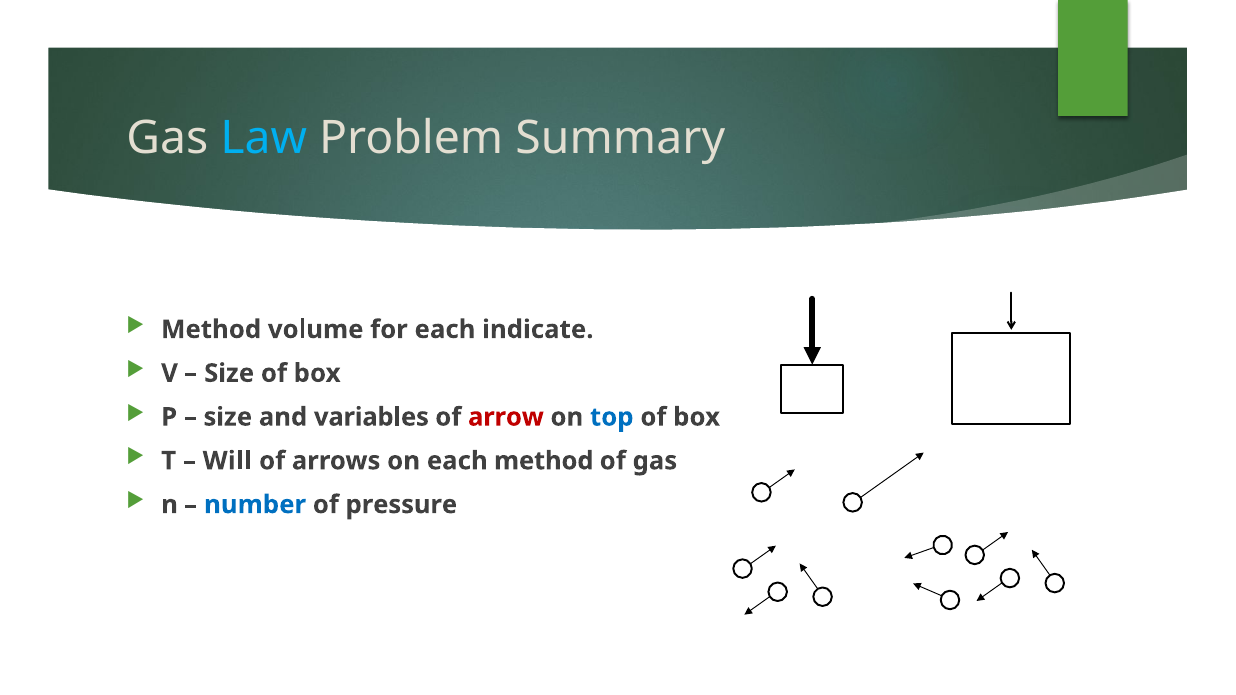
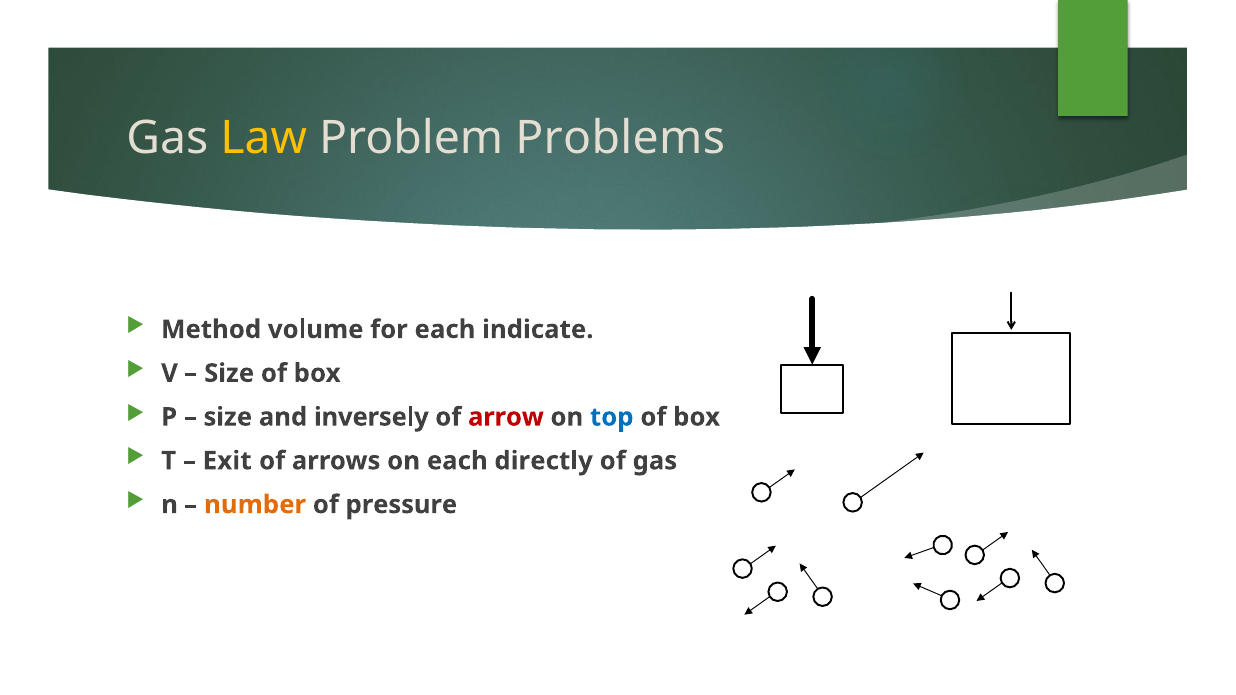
Law colour: light blue -> yellow (264, 138)
Summary: Summary -> Problems (620, 138)
variables: variables -> inversely (371, 417)
Will: Will -> Exit (227, 461)
each method: method -> directly (544, 461)
number colour: blue -> orange (255, 505)
